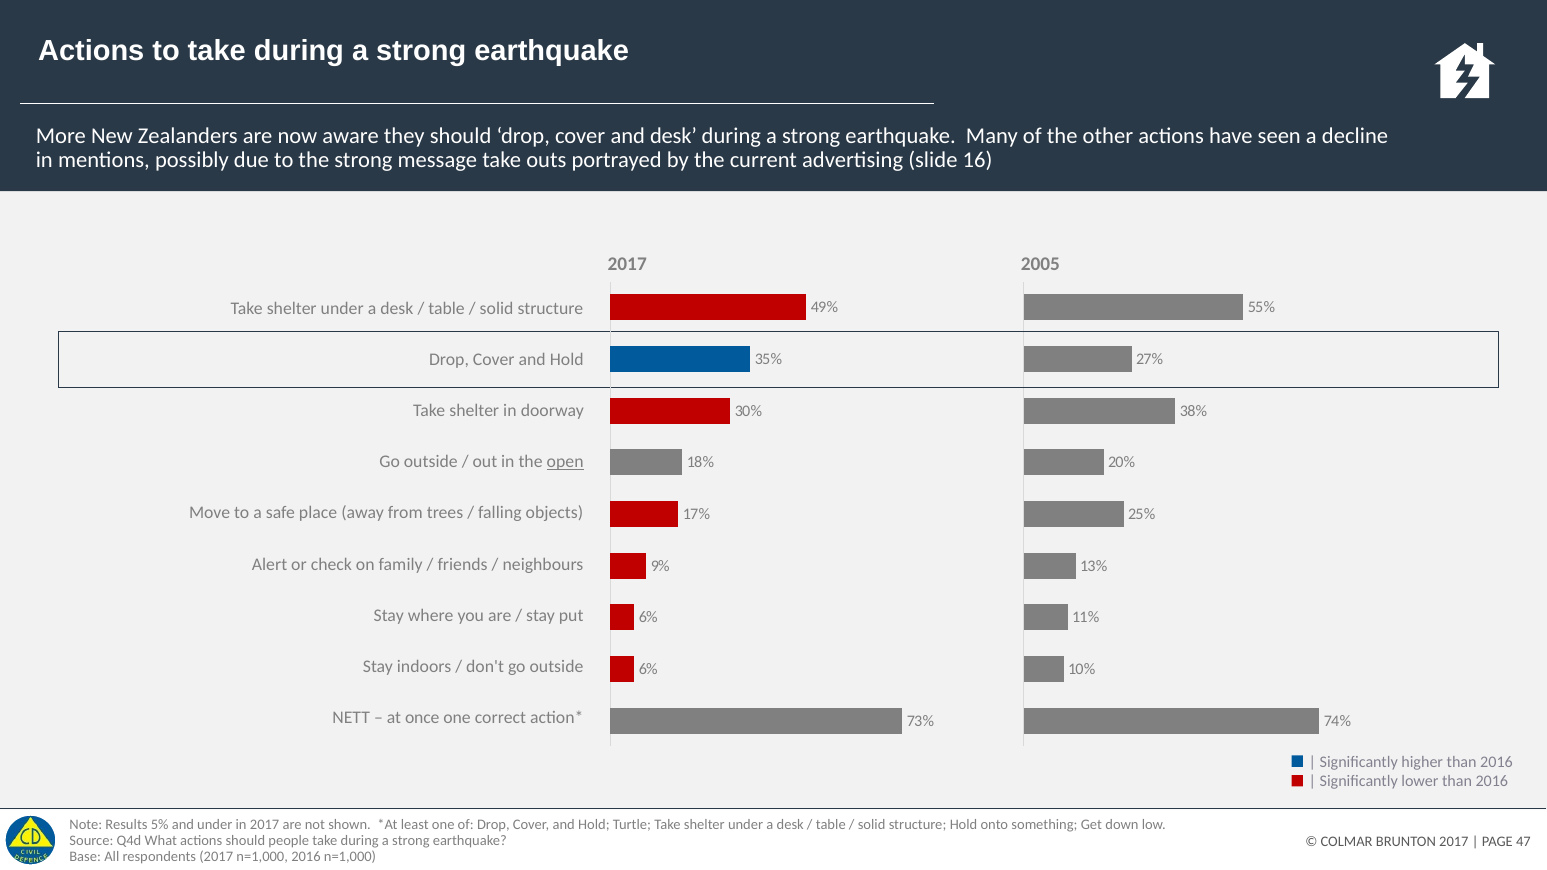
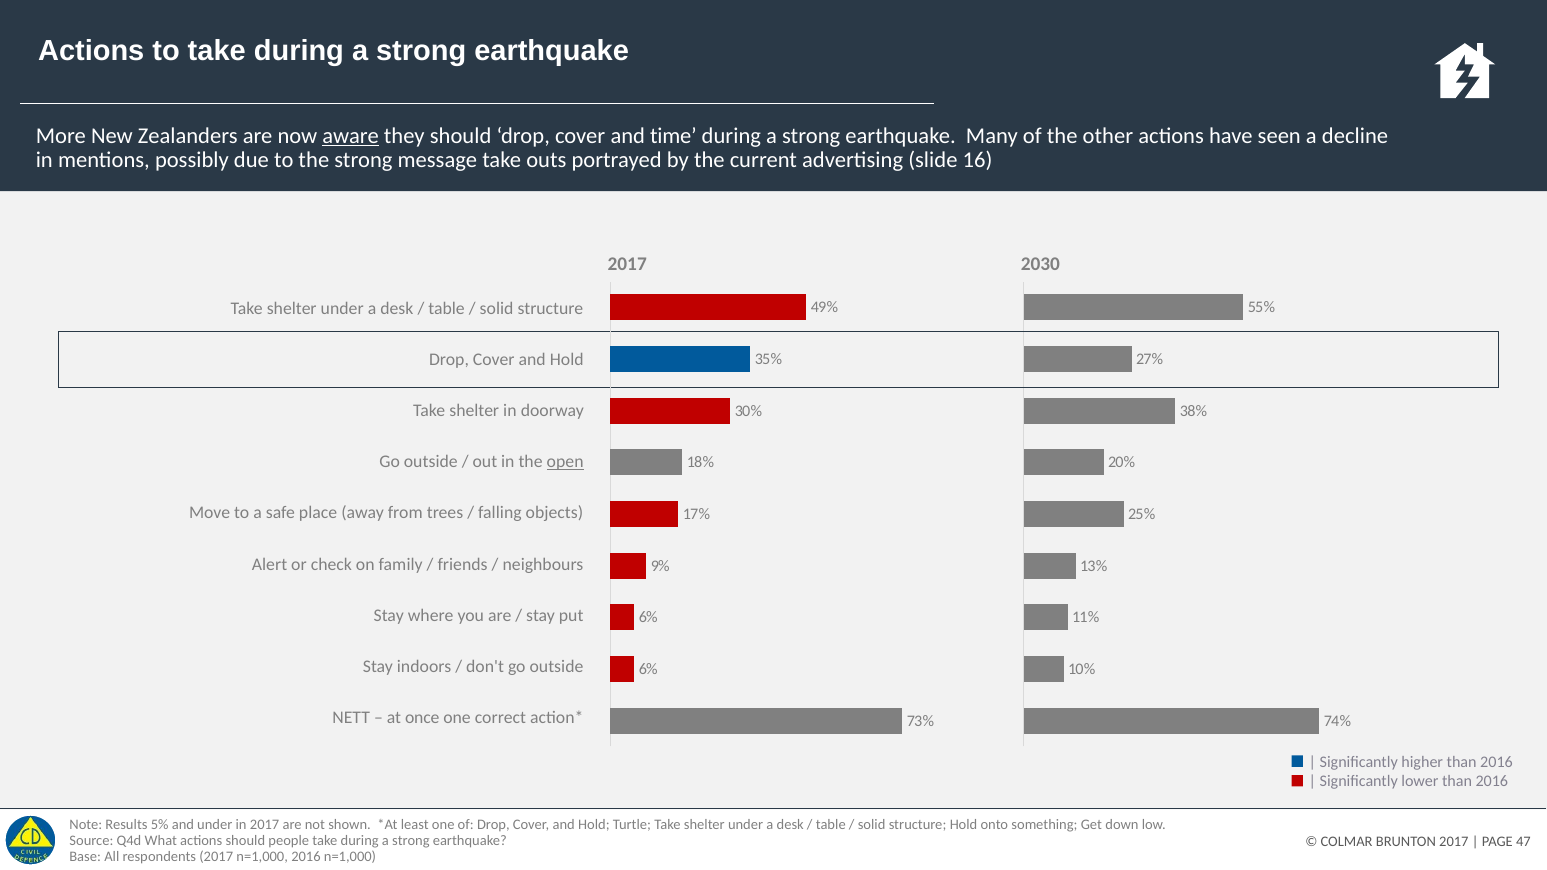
aware underline: none -> present (351, 136)
and desk: desk -> time (674, 136)
2005: 2005 -> 2030 (1040, 264)
